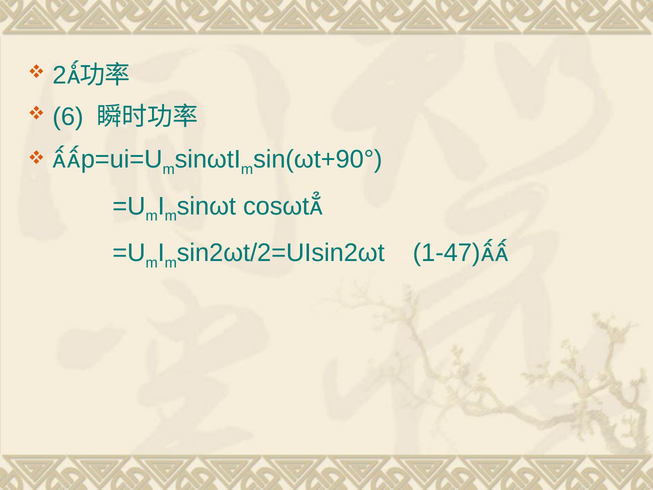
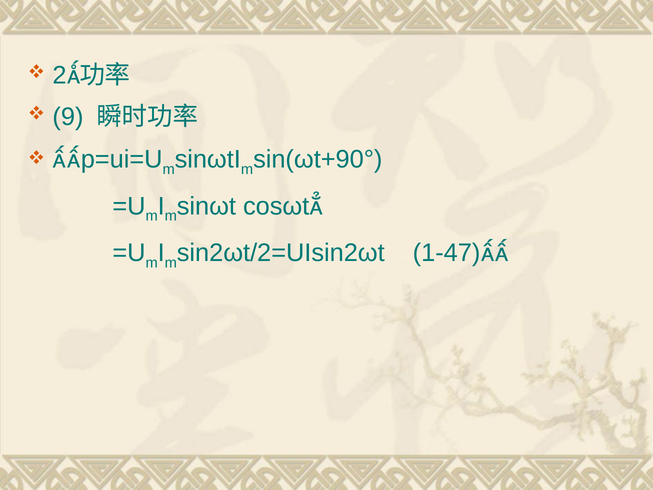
6: 6 -> 9 (68, 117)
